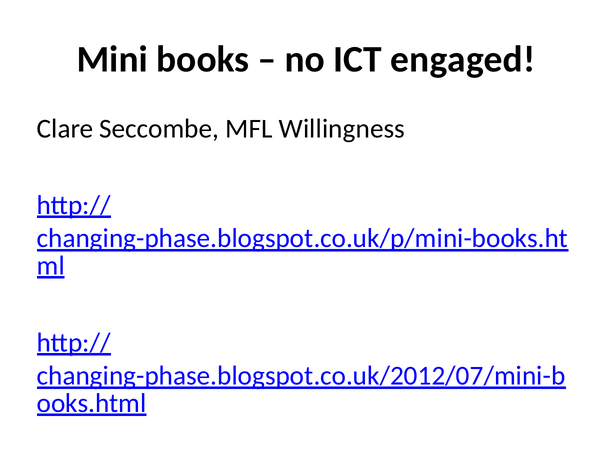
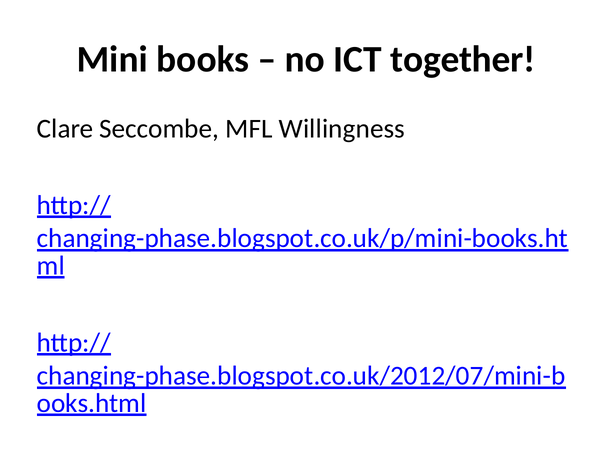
engaged: engaged -> together (463, 59)
